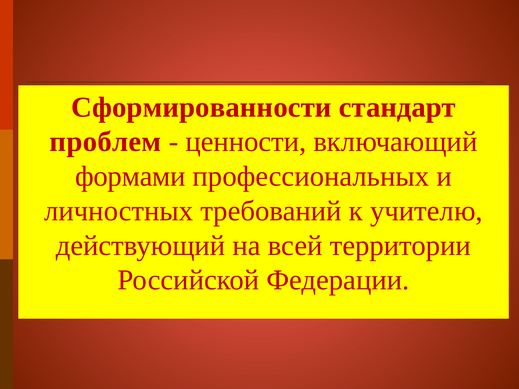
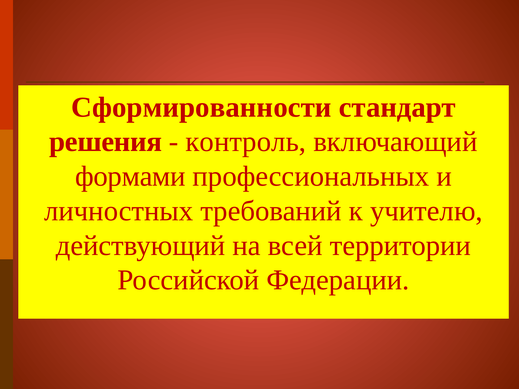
проблем: проблем -> решения (106, 142)
ценности: ценности -> контроль (246, 142)
